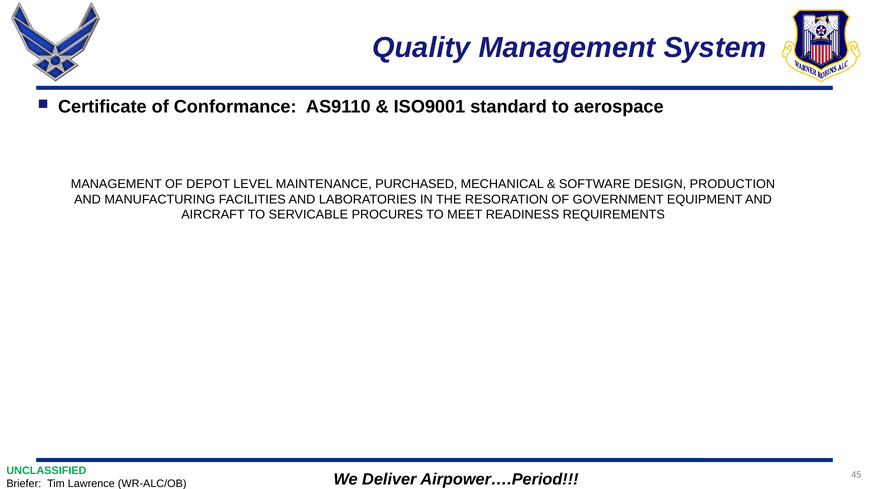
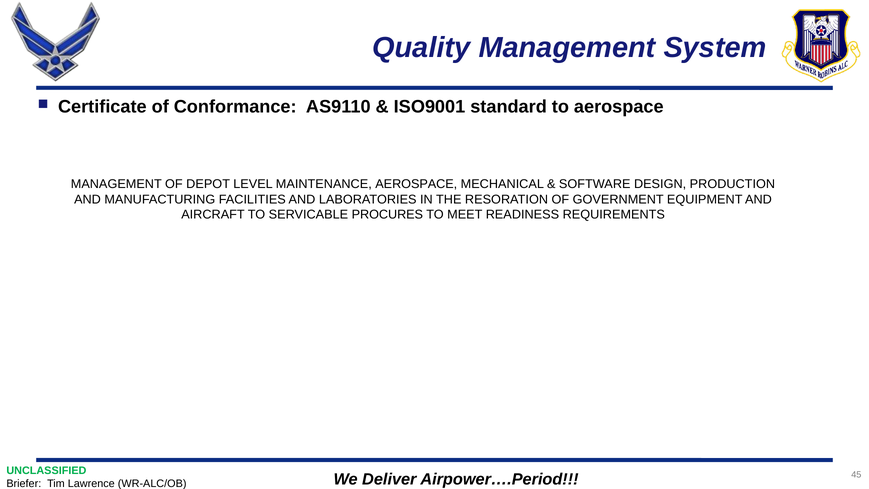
MAINTENANCE PURCHASED: PURCHASED -> AEROSPACE (416, 184)
